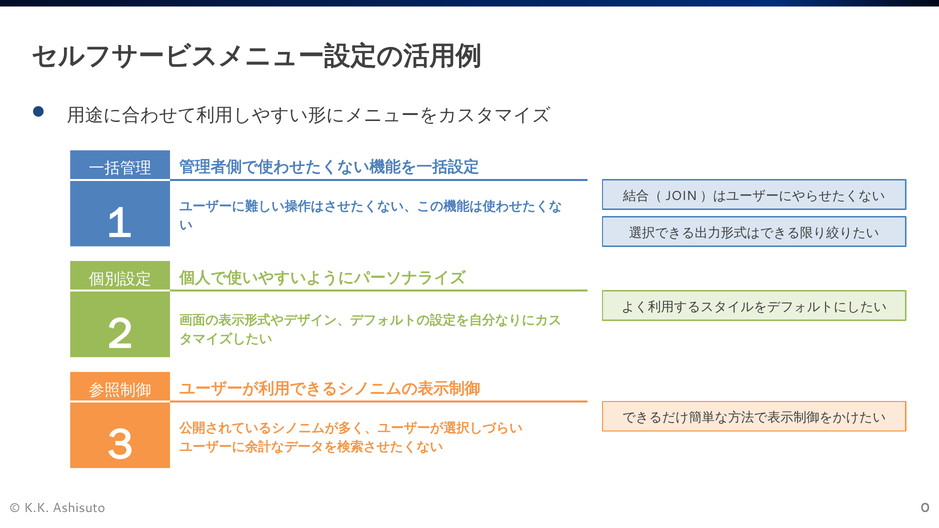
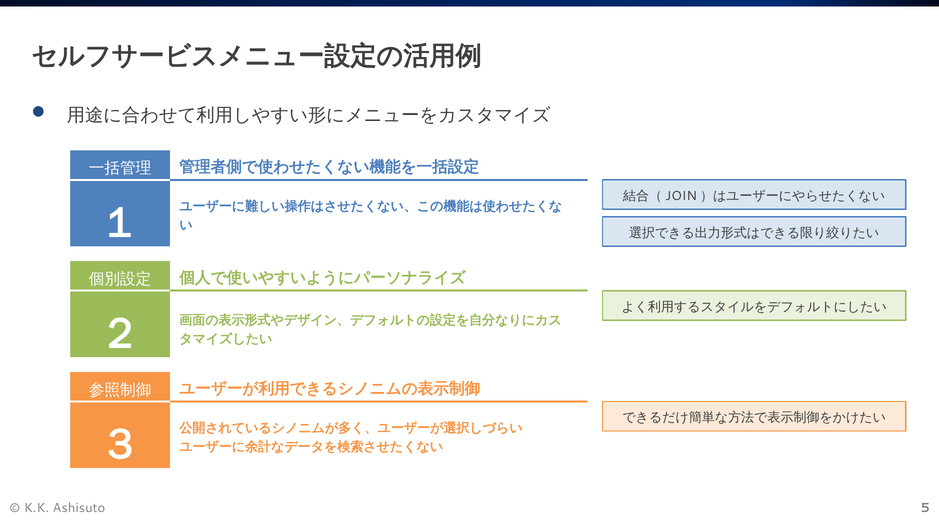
0: 0 -> 5 (925, 508)
